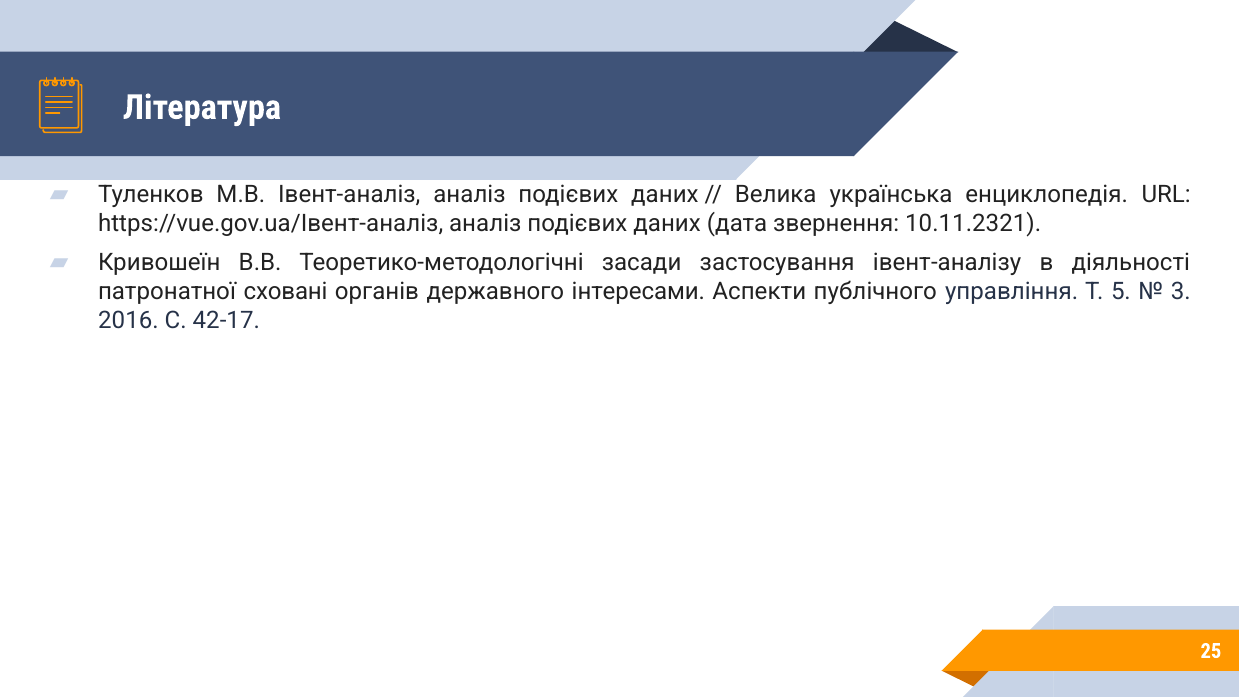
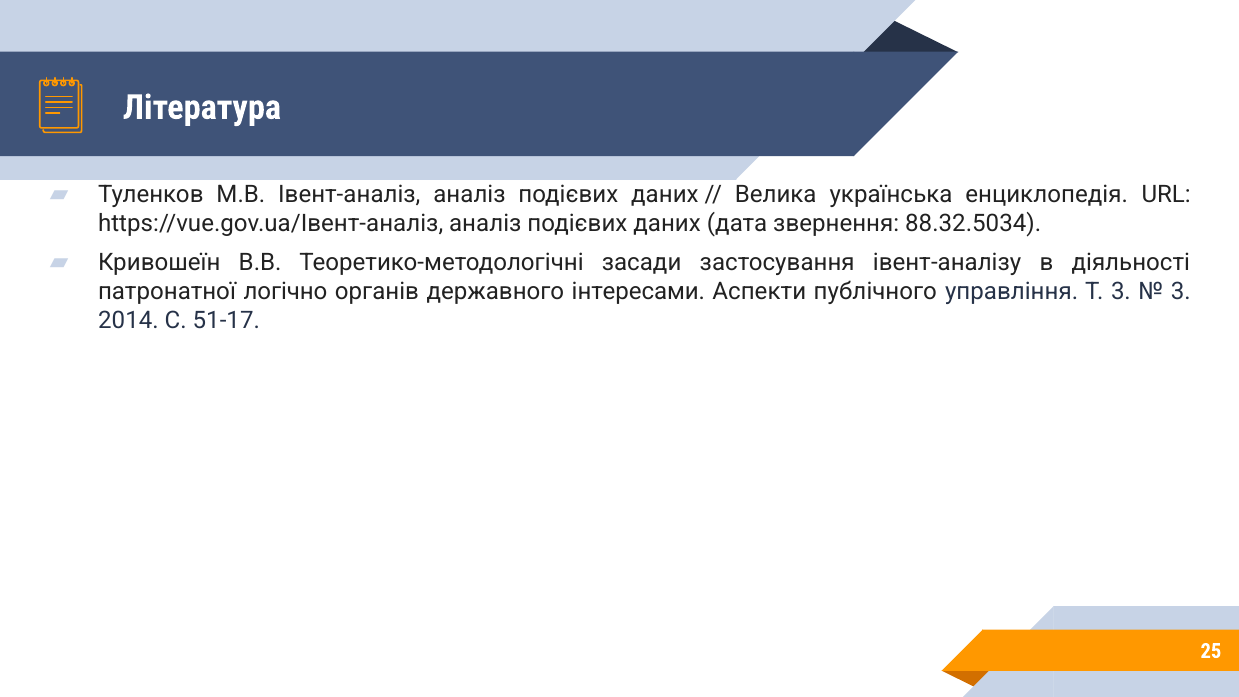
10.11.2321: 10.11.2321 -> 88.32.5034 (973, 224)
сховані: сховані -> логічно (286, 292)
Т 5: 5 -> 3 (1121, 292)
2016: 2016 -> 2014 (128, 321)
42-17: 42-17 -> 51-17 (226, 321)
